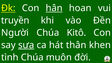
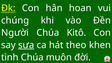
hân underline: present -> none (54, 8)
truyền: truyền -> chúng (15, 20)
thân: thân -> theo (76, 45)
